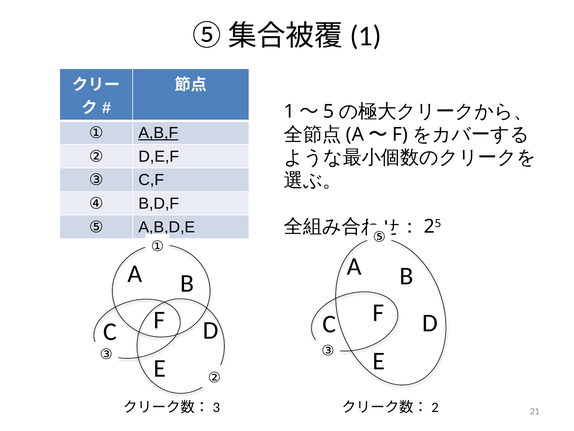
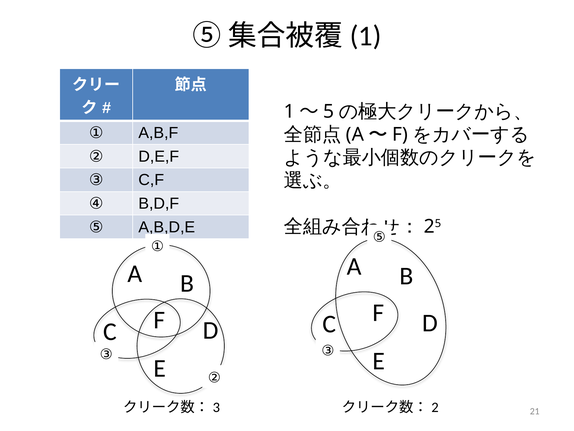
A,B,F underline: present -> none (158, 133)
